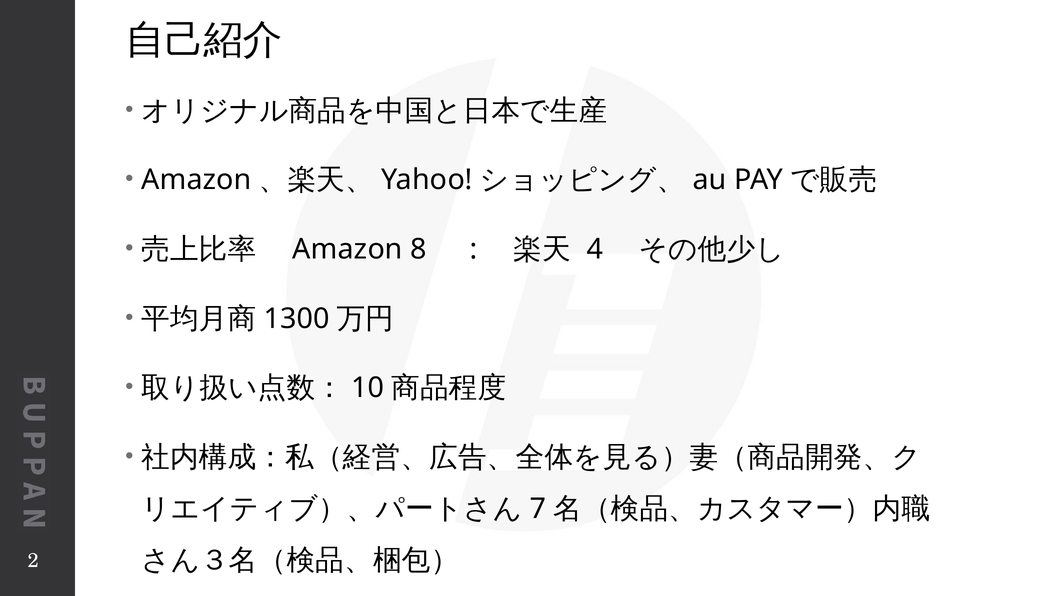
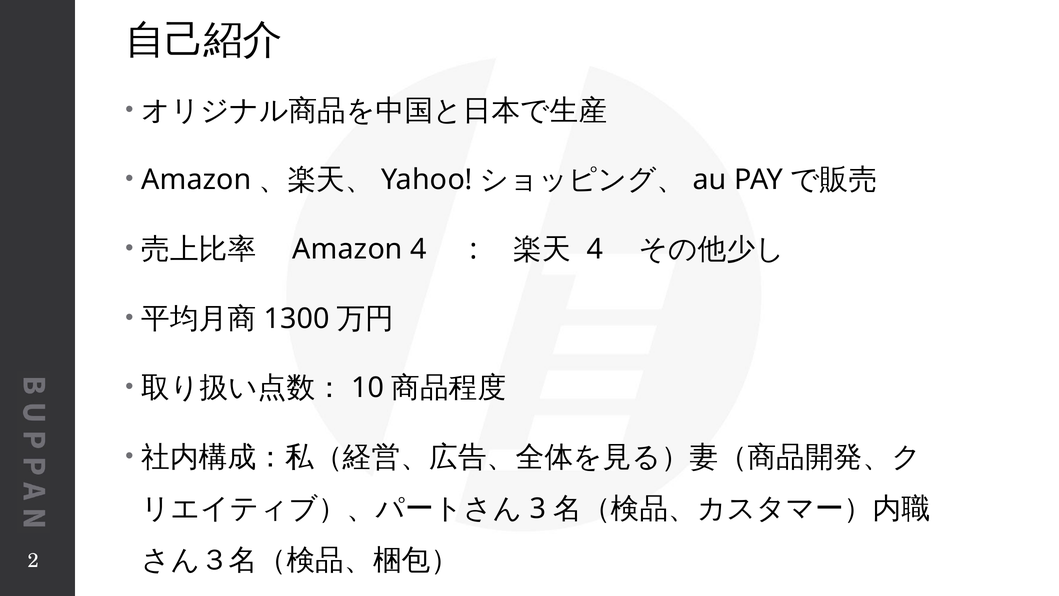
Amazon 8: 8 -> 4 (419, 249)
7: 7 -> 3 (538, 509)
